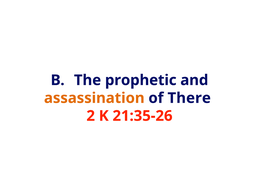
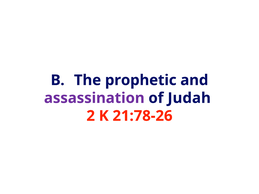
assassination colour: orange -> purple (94, 98)
There: There -> Judah (189, 98)
21:35-26: 21:35-26 -> 21:78-26 (143, 116)
